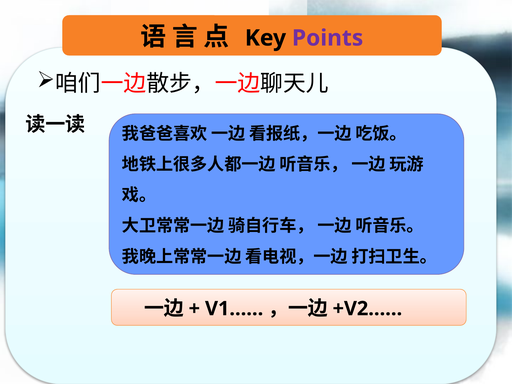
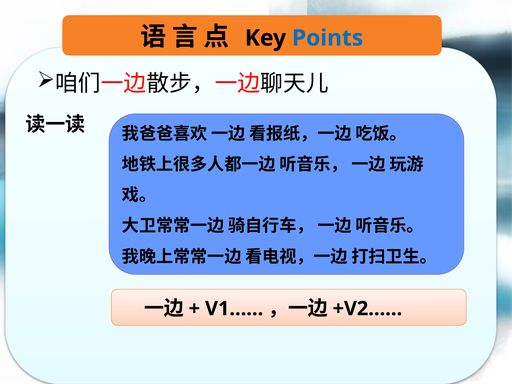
Points colour: purple -> blue (328, 38)
